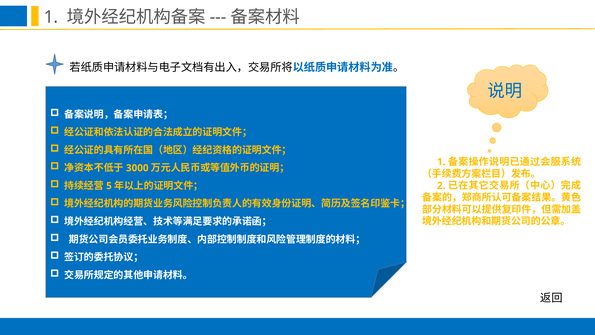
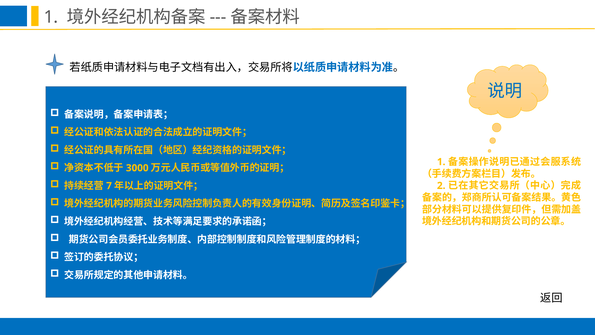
5: 5 -> 7 (109, 186)
